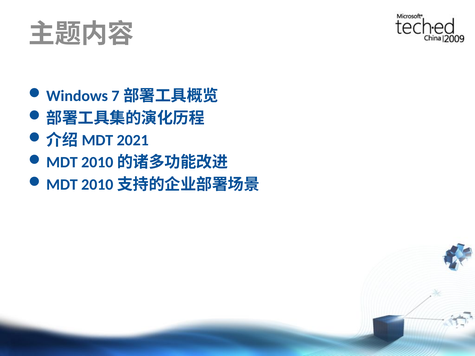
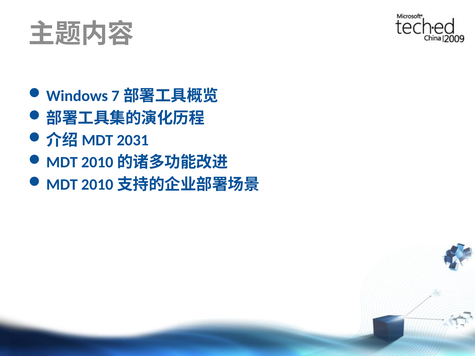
2021: 2021 -> 2031 (133, 140)
